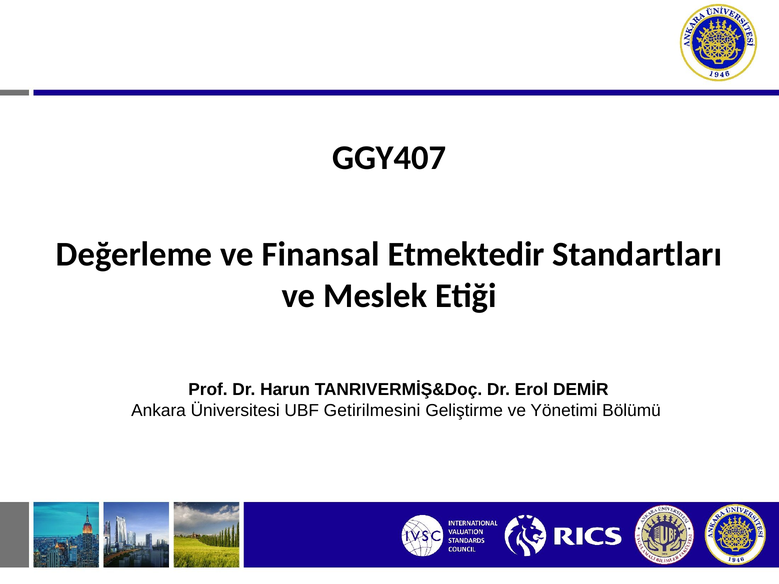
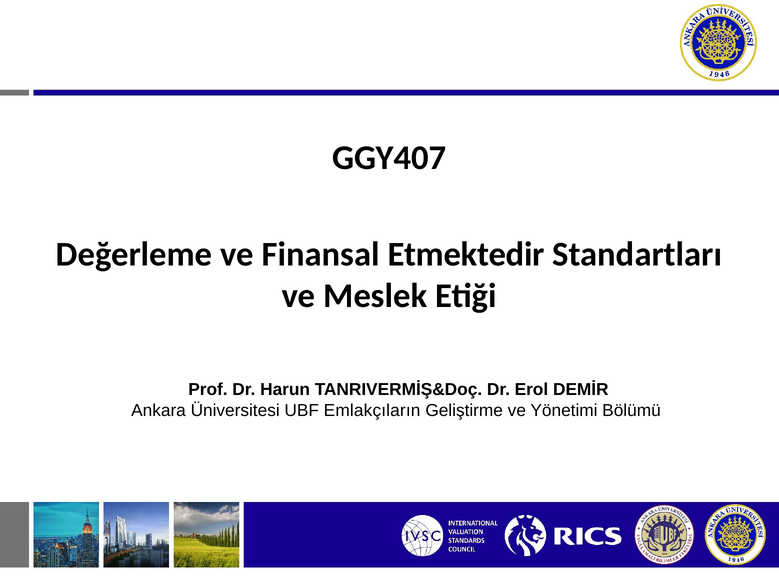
Getirilmesini: Getirilmesini -> Emlakçıların (372, 410)
